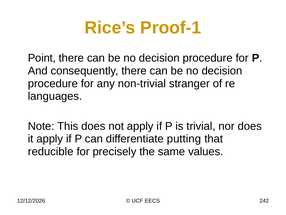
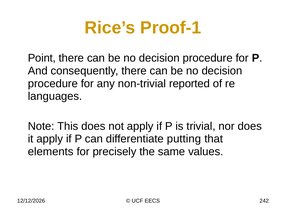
stranger: stranger -> reported (189, 83)
reducible: reducible -> elements (51, 151)
